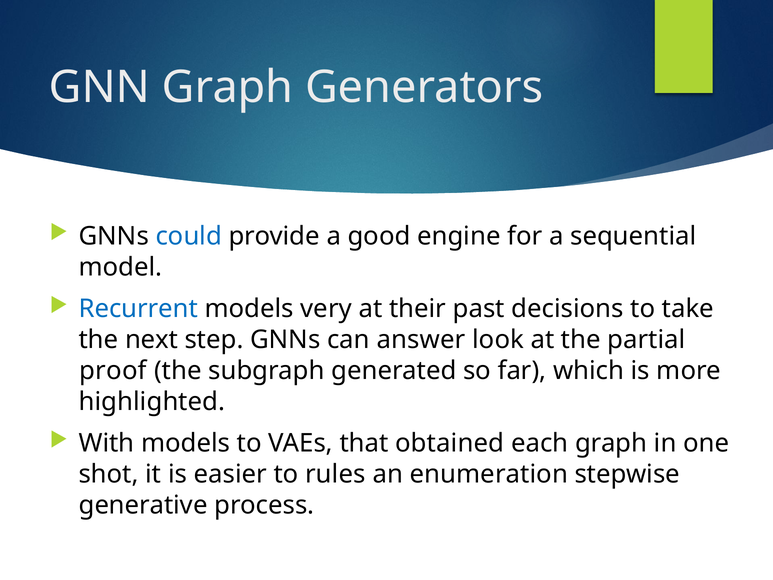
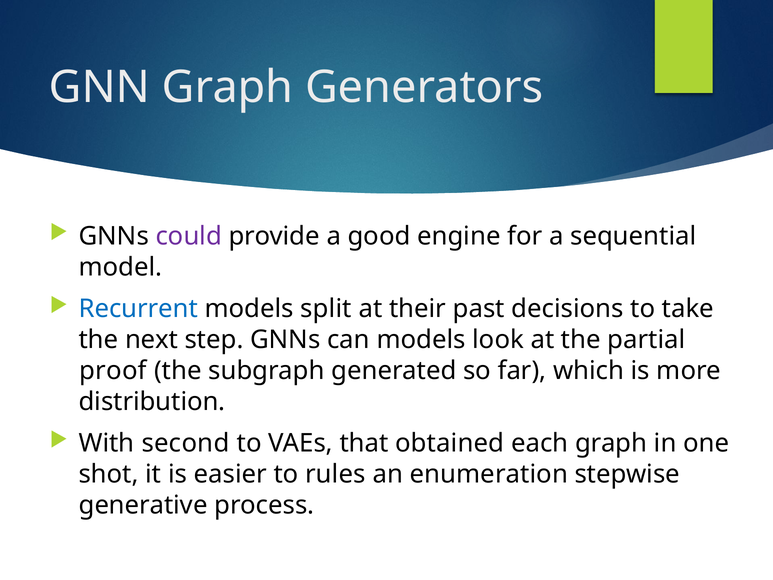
could colour: blue -> purple (189, 236)
very: very -> split (326, 309)
can answer: answer -> models (421, 340)
highlighted: highlighted -> distribution (152, 402)
With models: models -> second (186, 443)
